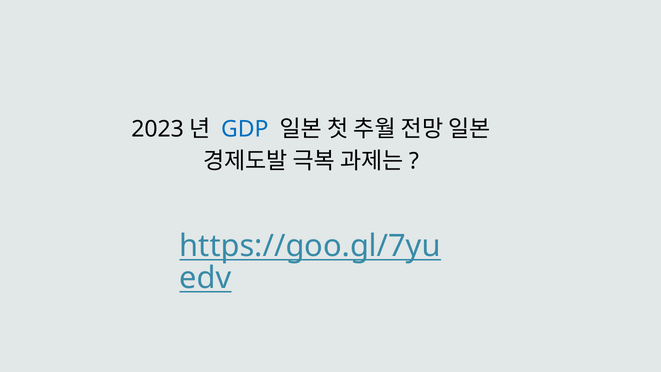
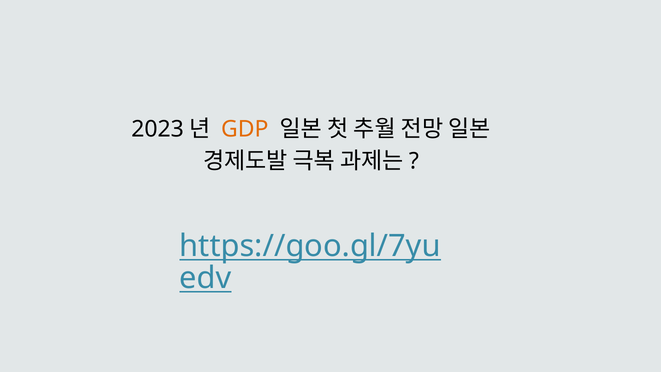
GDP colour: blue -> orange (245, 129)
